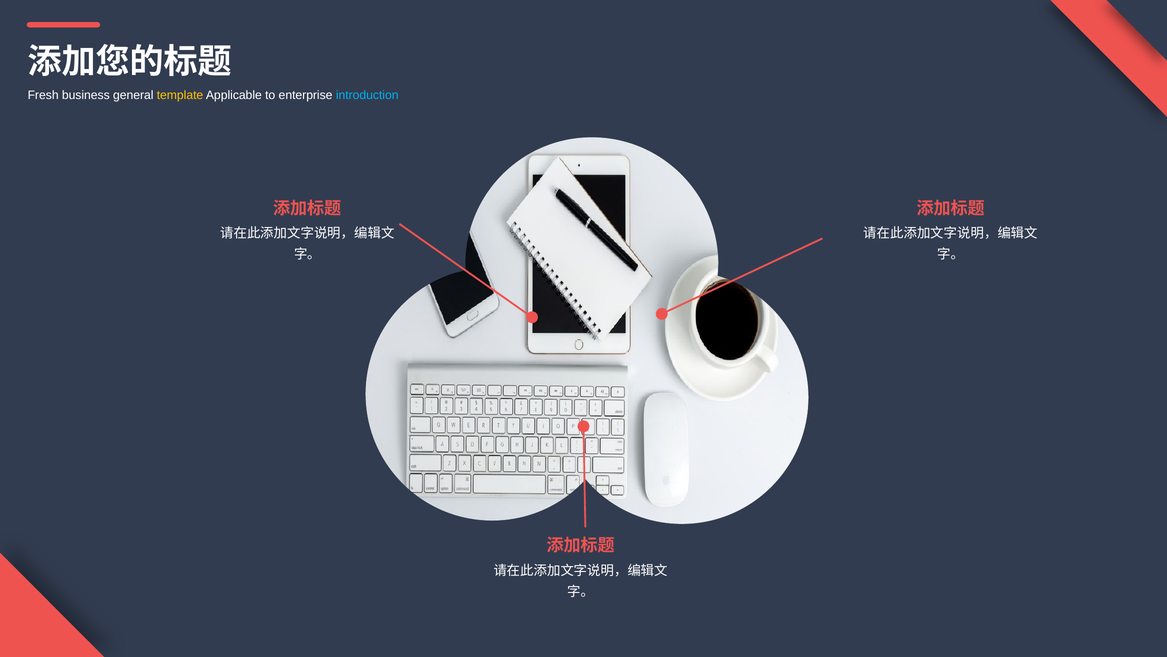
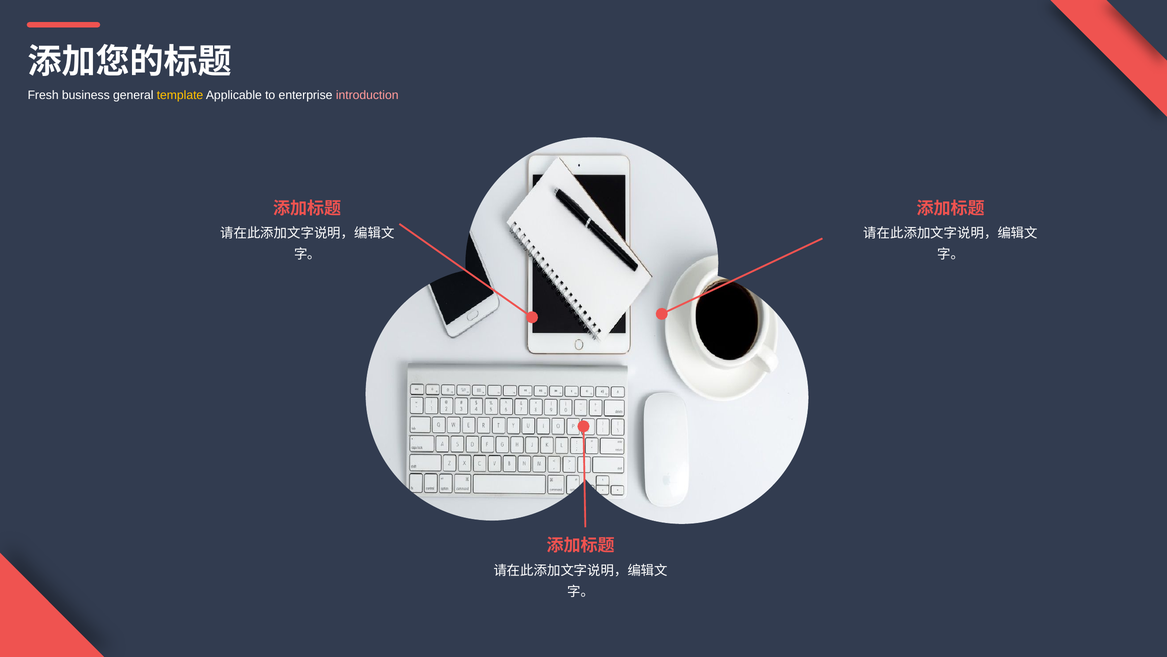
introduction colour: light blue -> pink (367, 95)
